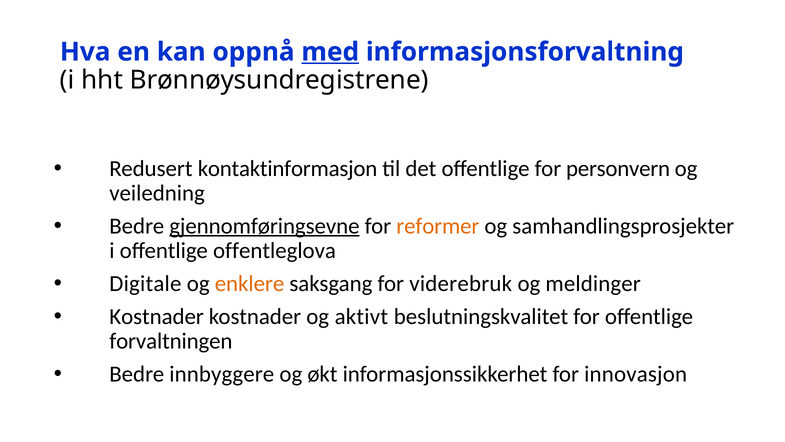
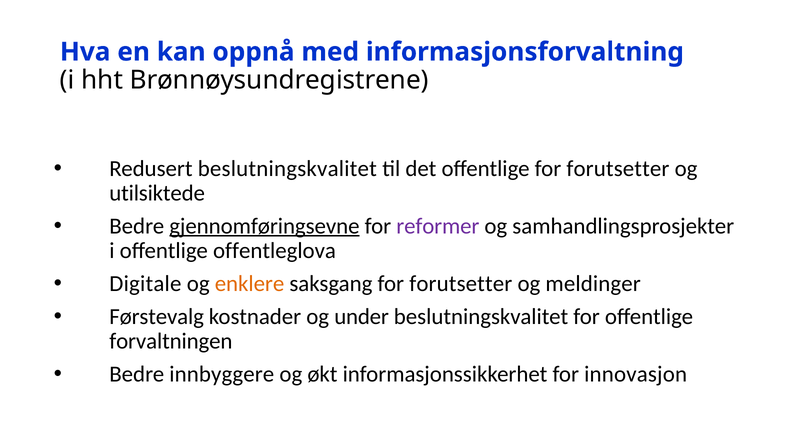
med underline: present -> none (330, 52)
Redusert kontaktinformasjon: kontaktinformasjon -> beslutningskvalitet (287, 168)
offentlige for personvern: personvern -> forutsetter (618, 168)
veiledning: veiledning -> utilsiktede (157, 193)
reformer colour: orange -> purple (438, 226)
saksgang for viderebruk: viderebruk -> forutsetter (461, 283)
Kostnader: Kostnader -> Førstevalg (157, 316)
aktivt: aktivt -> under (362, 316)
